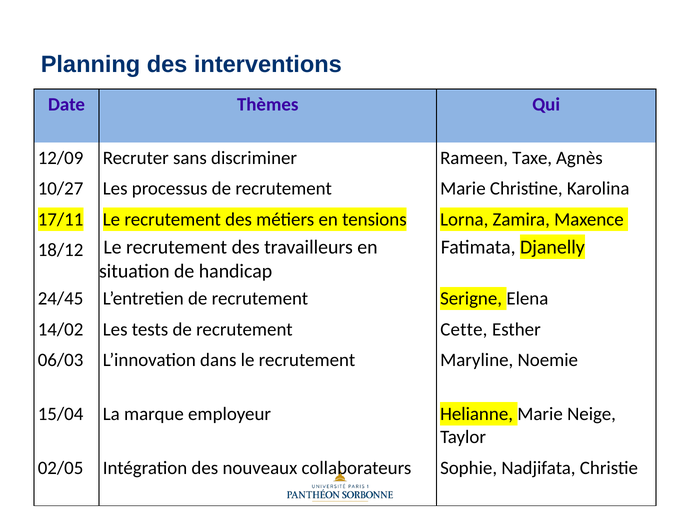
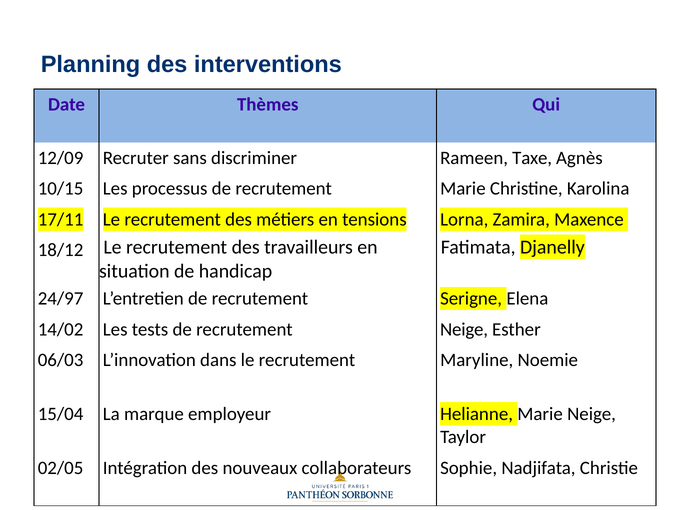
10/27: 10/27 -> 10/15 (61, 189)
24/45: 24/45 -> 24/97 (61, 299)
recrutement Cette: Cette -> Neige (464, 329)
